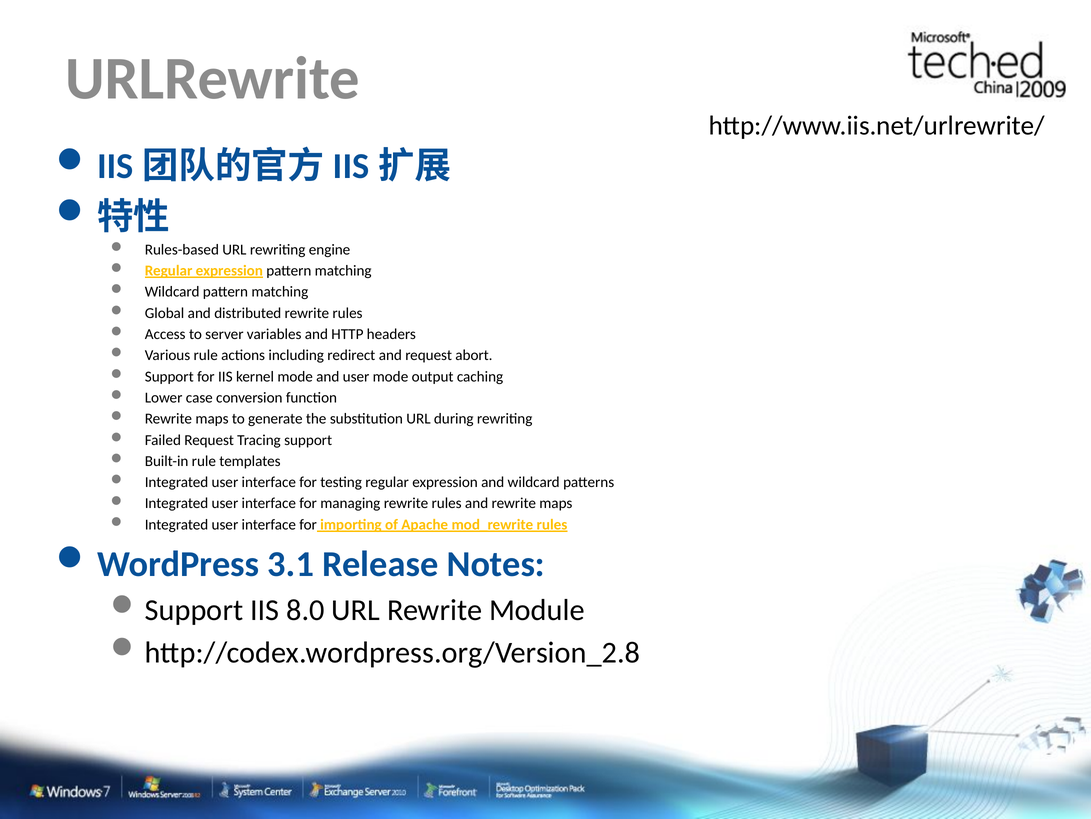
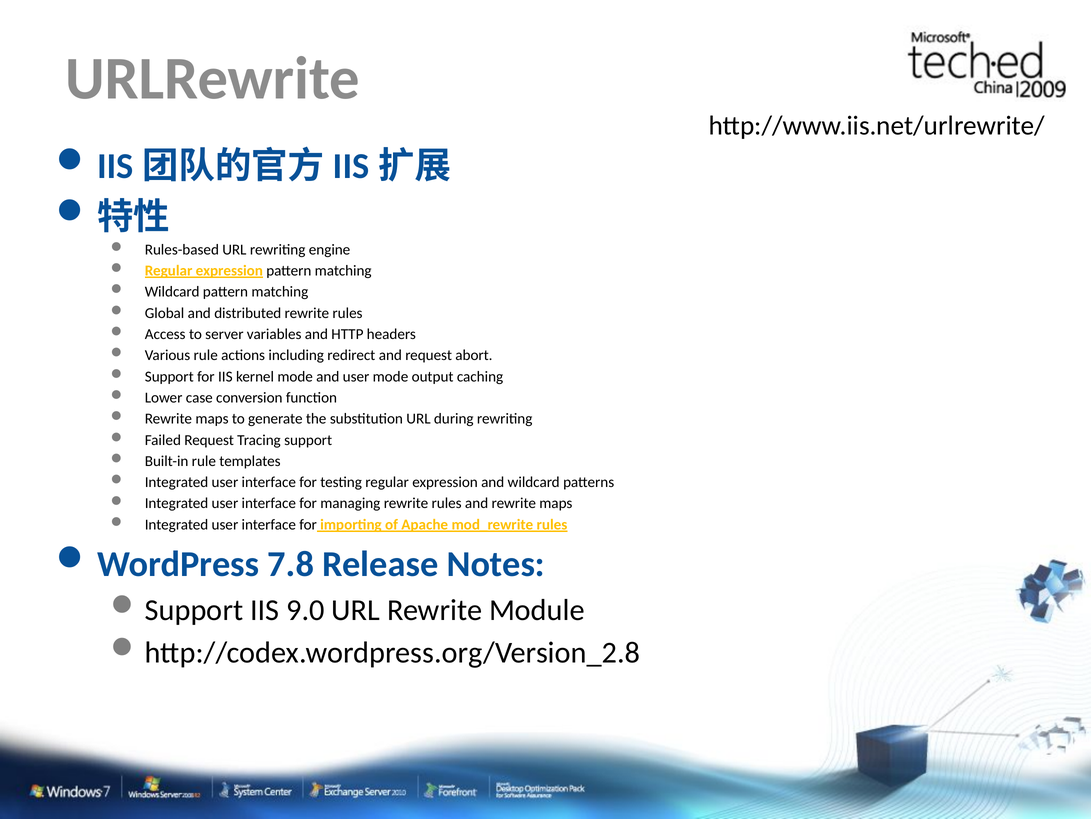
3.1: 3.1 -> 7.8 (291, 564)
8.0: 8.0 -> 9.0 (305, 609)
